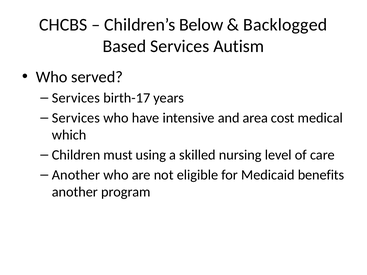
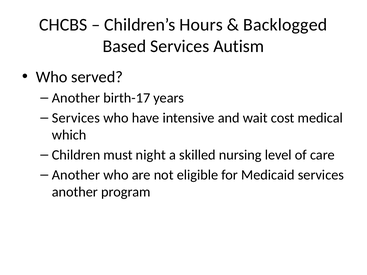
Below: Below -> Hours (201, 25)
Services: Services -> Another (76, 98)
area: area -> wait (255, 118)
using: using -> night (151, 155)
Medicaid benefits: benefits -> services (321, 175)
